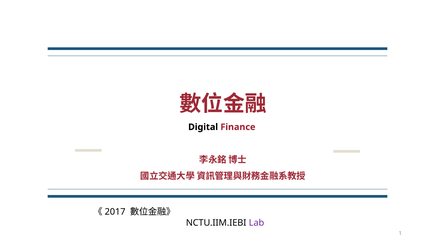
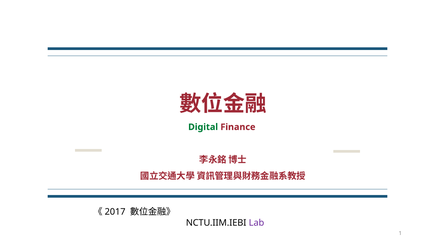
Digital colour: black -> green (203, 127)
